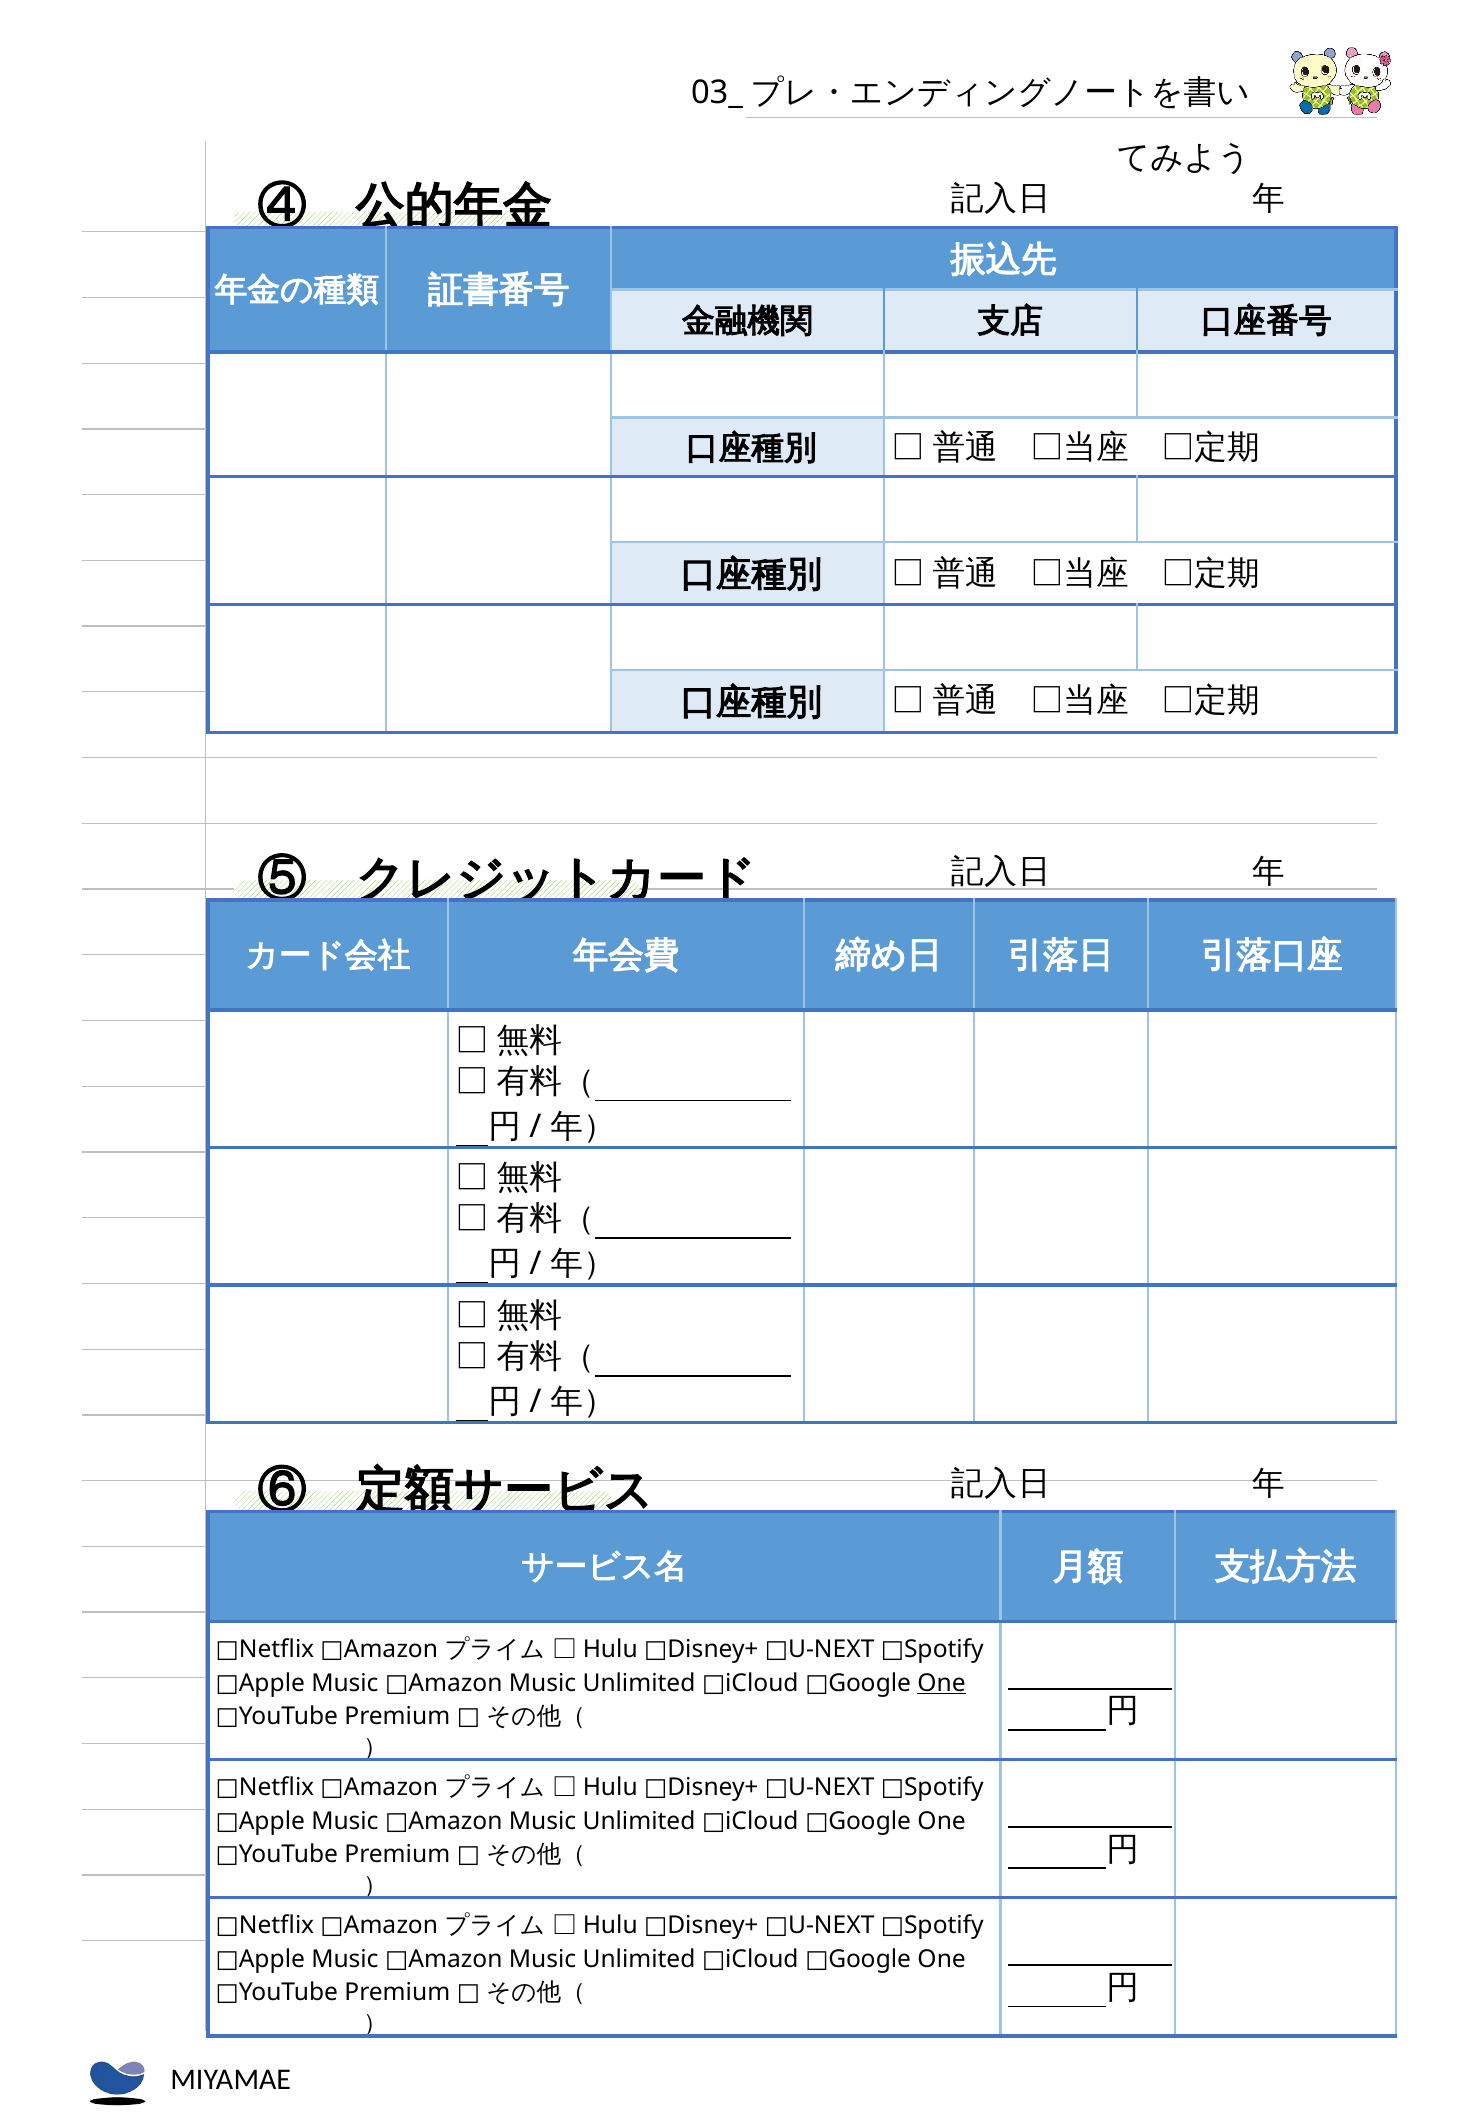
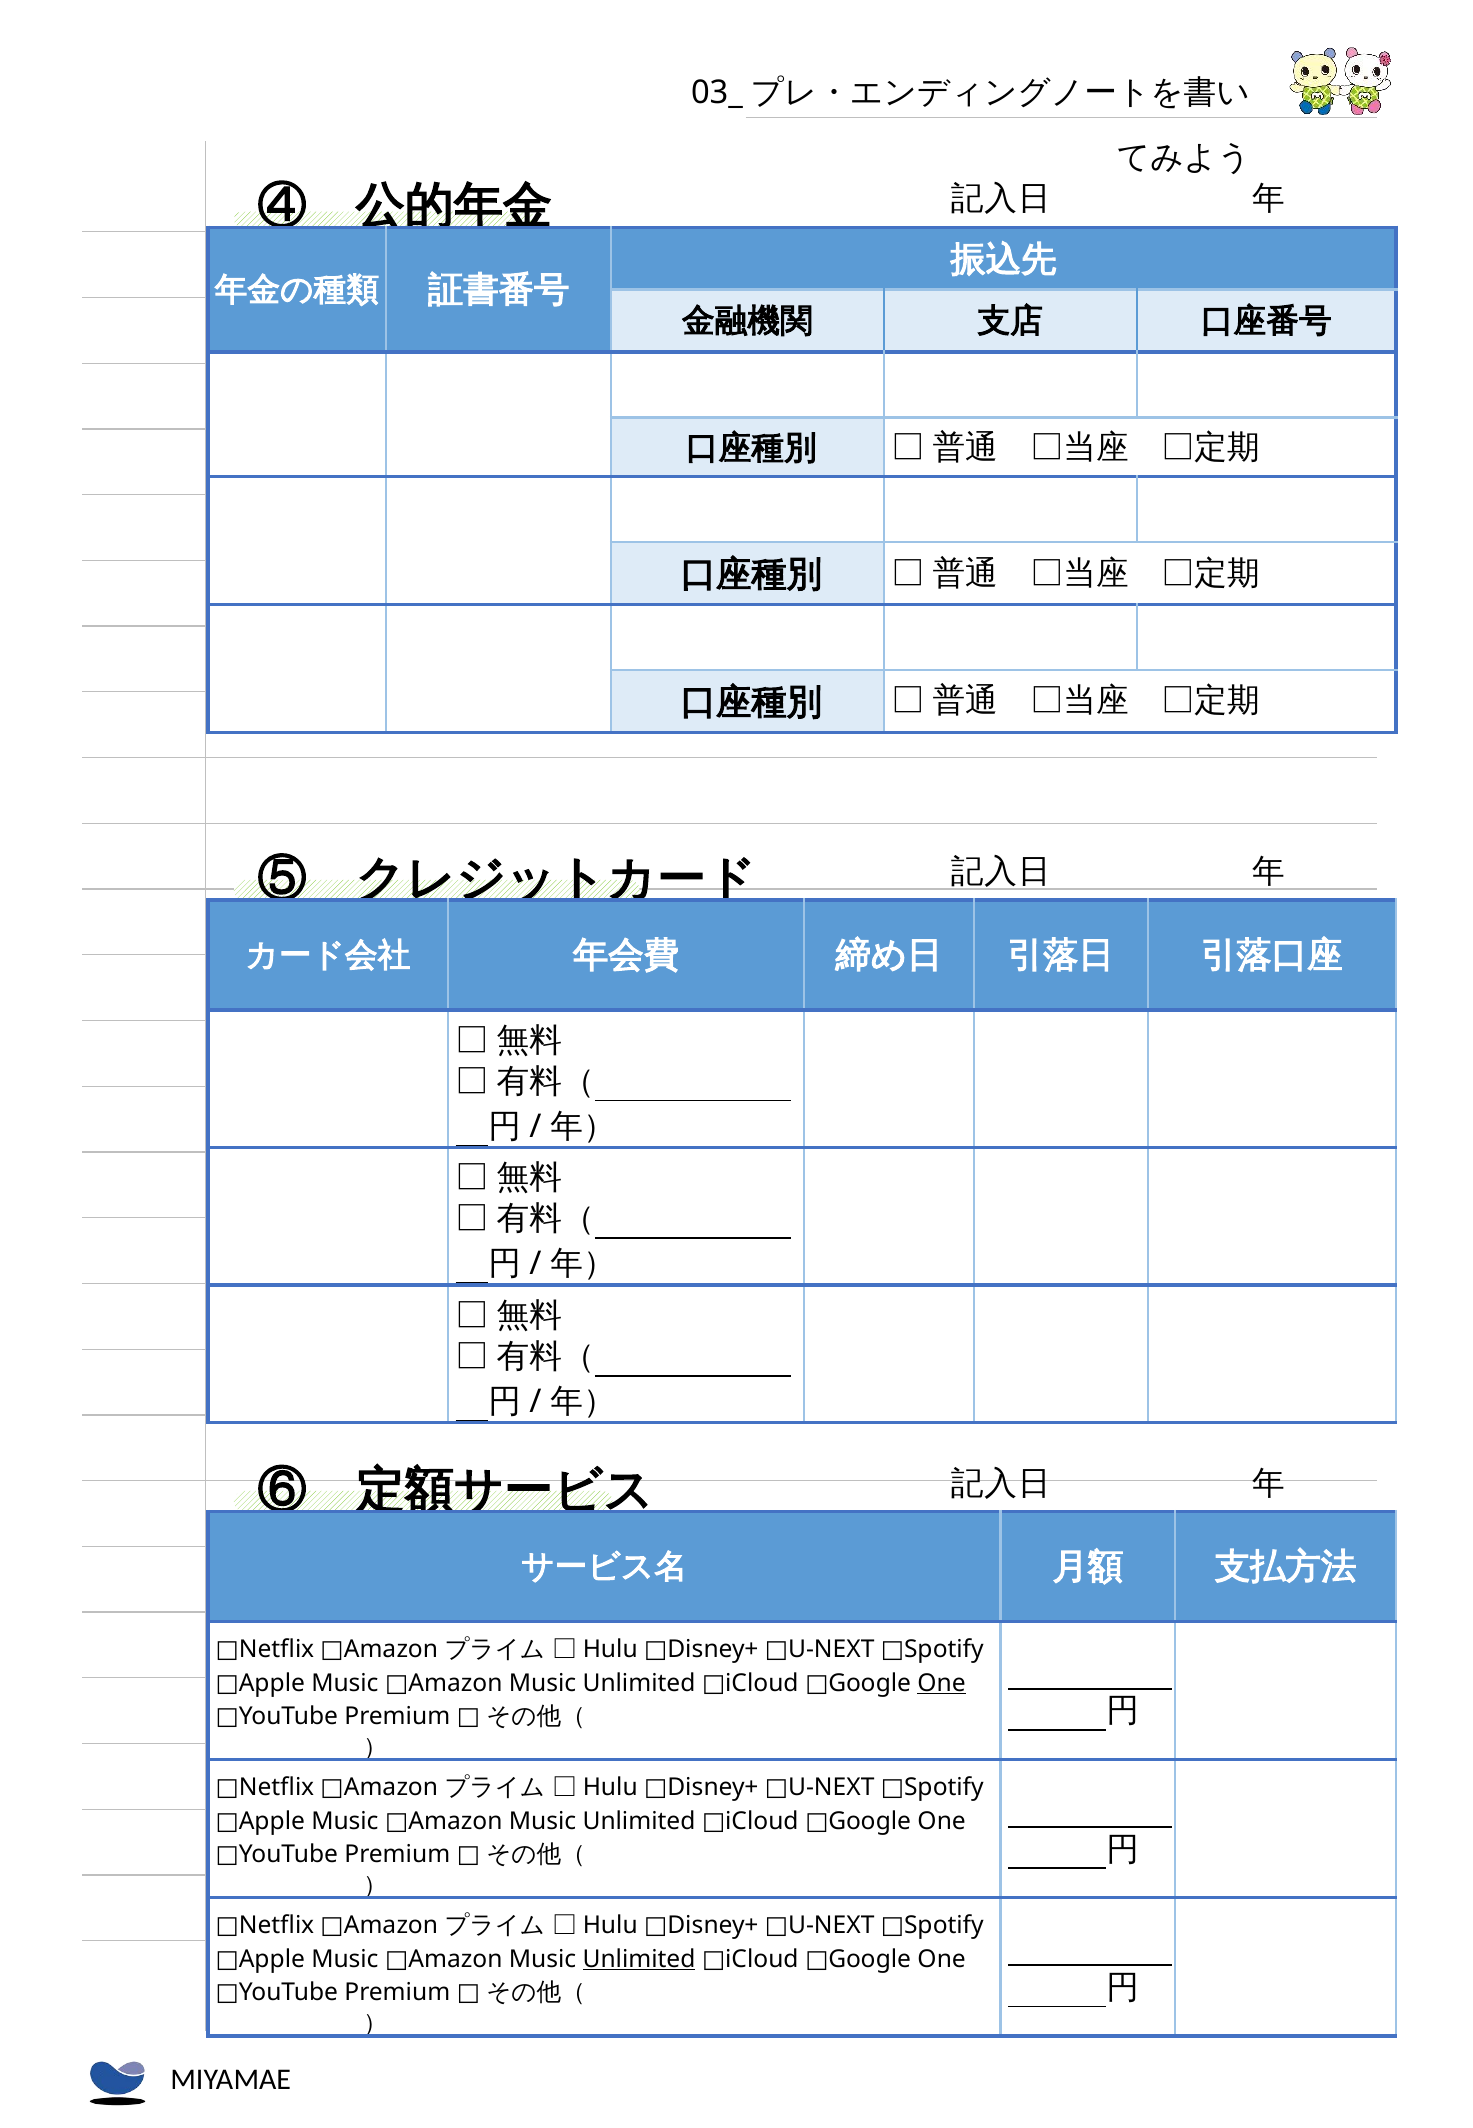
Unlimited underline: none -> present (639, 1959)
